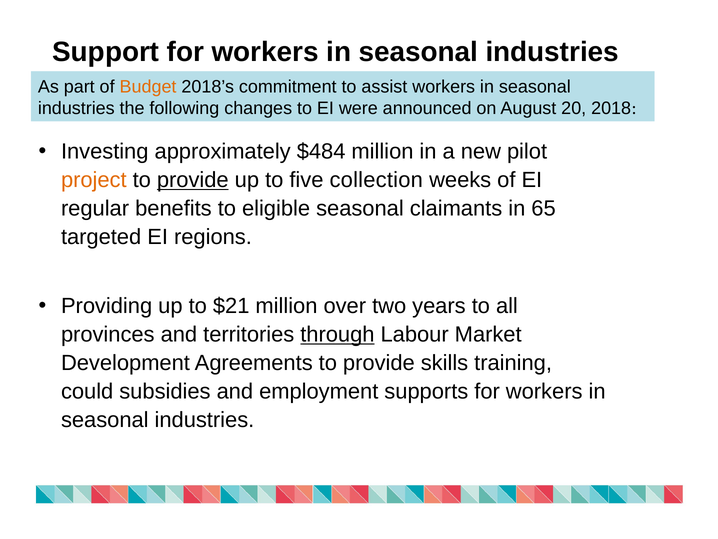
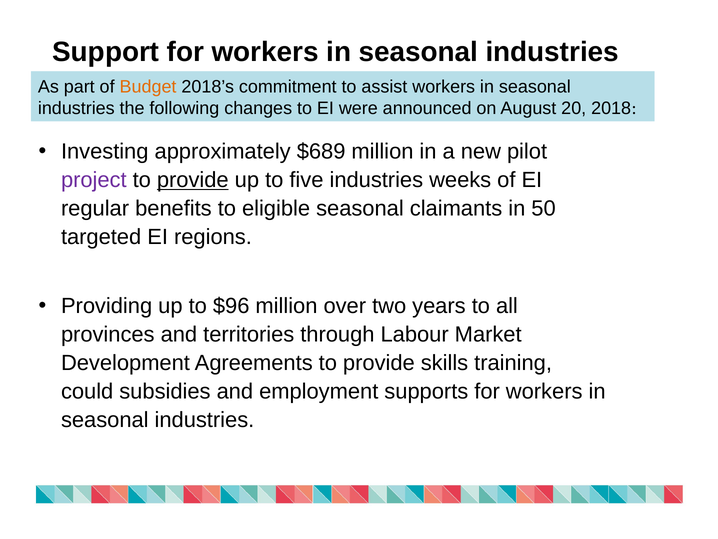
$484: $484 -> $689 (321, 151)
project colour: orange -> purple (94, 180)
five collection: collection -> industries (376, 180)
65: 65 -> 50 (544, 208)
$21: $21 -> $96 (231, 306)
through underline: present -> none (337, 334)
